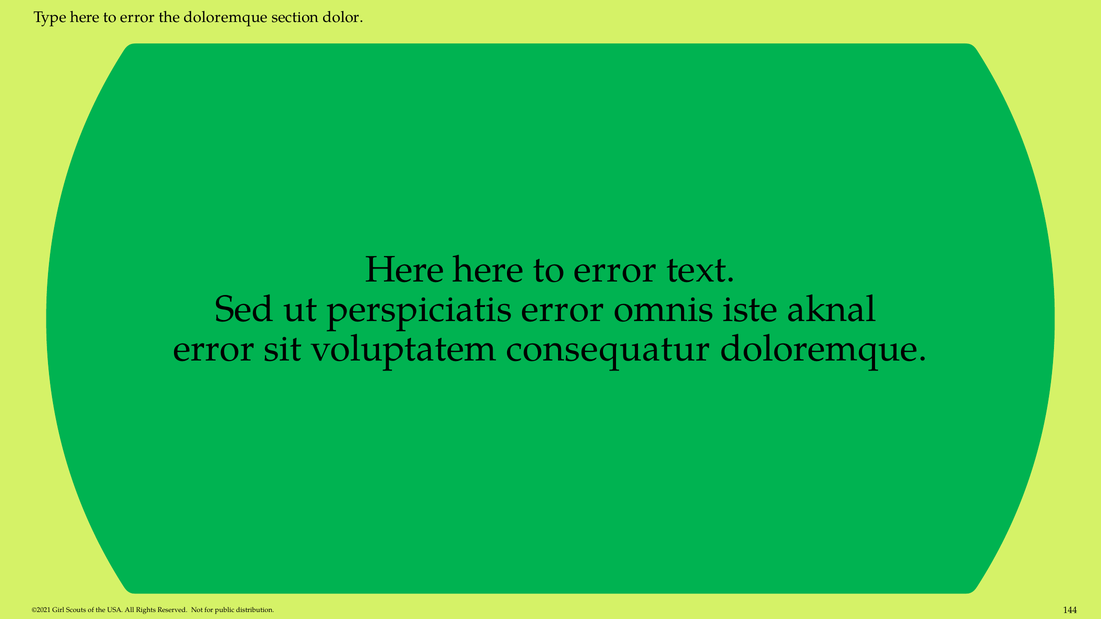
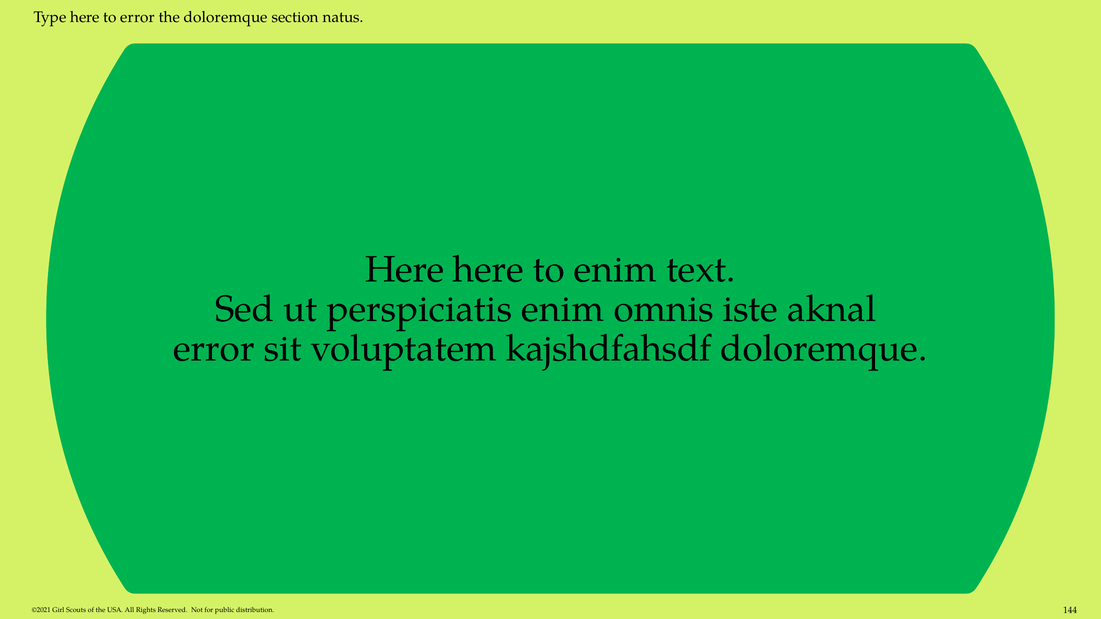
dolor: dolor -> natus (343, 17)
error: error -> enim (615, 270)
perspiciatis error: error -> enim (563, 309)
consequatur: consequatur -> kajshdfahsdf (609, 349)
